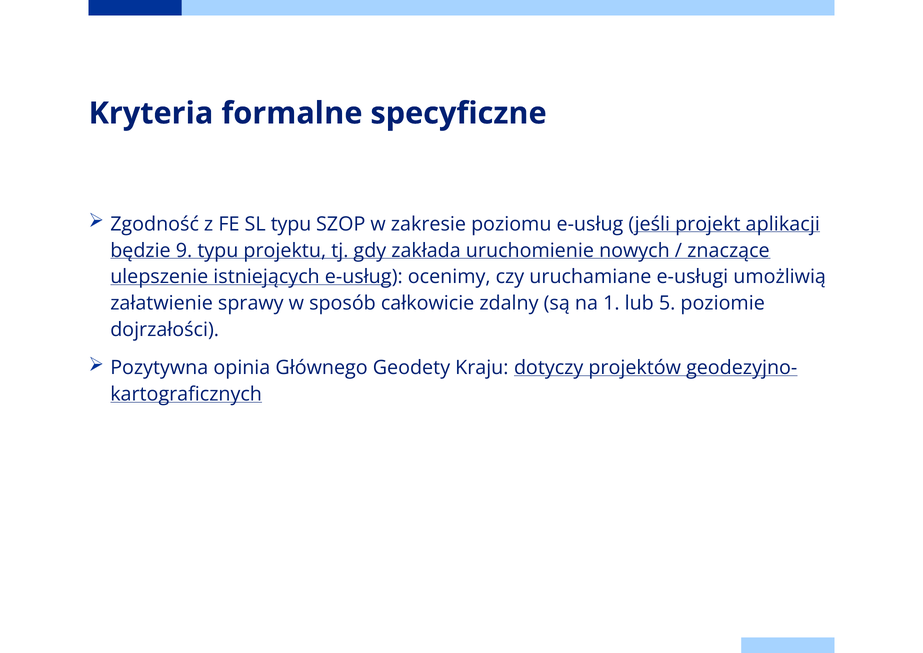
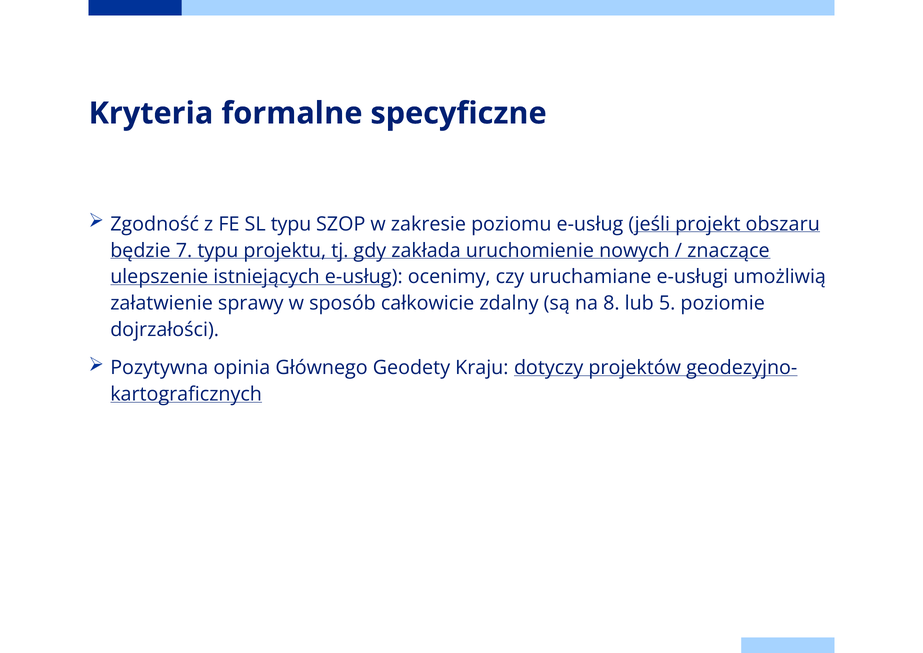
aplikacji: aplikacji -> obszaru (783, 224)
9: 9 -> 7 (184, 250)
1: 1 -> 8 (611, 303)
